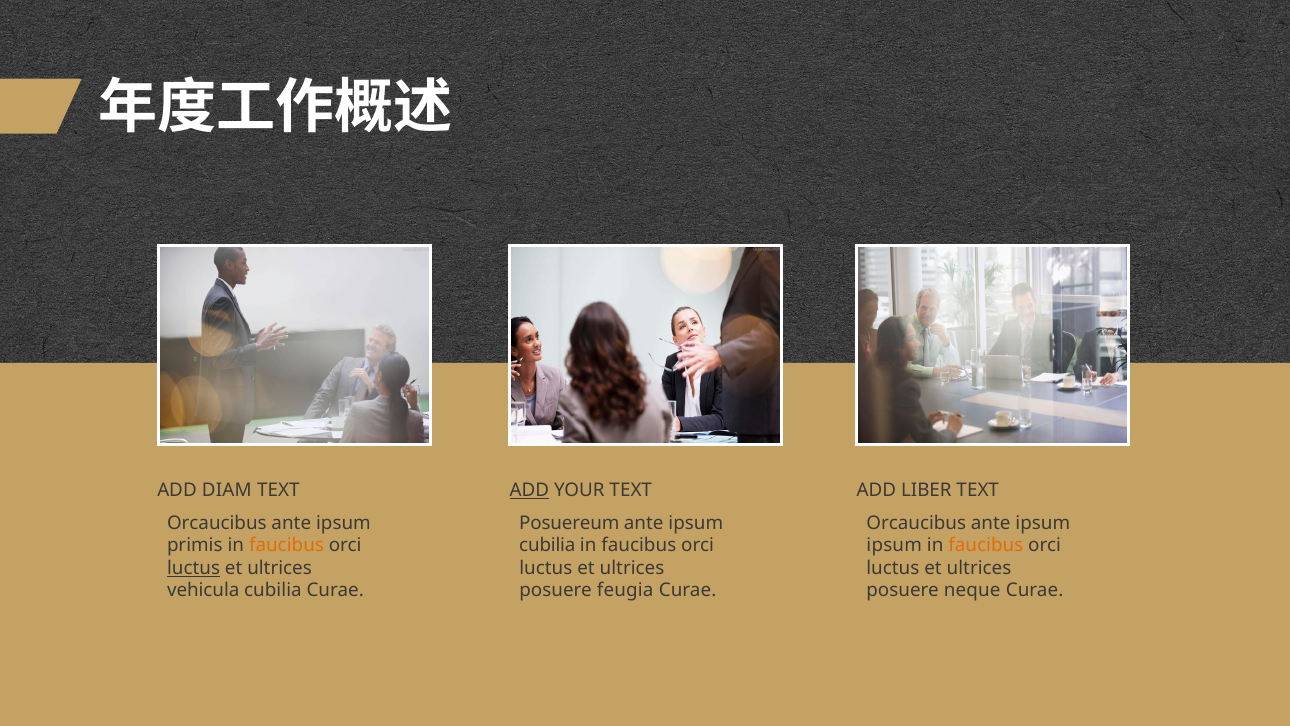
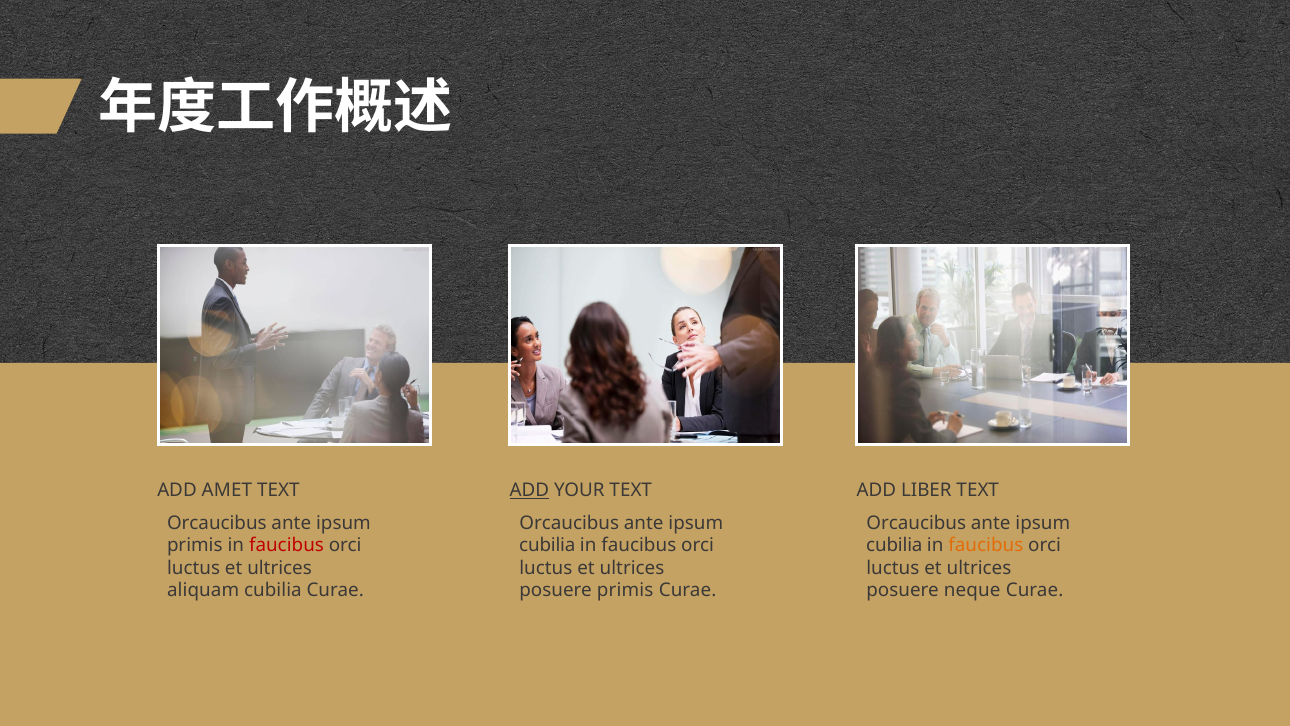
DIAM: DIAM -> AMET (227, 490)
Posuereum: Posuereum -> Orcaucibus (569, 523)
faucibus colour: orange -> red (286, 545)
ipsum: ipsum -> cubilia (894, 545)
luctus underline: present -> none (194, 568)
vehicula: vehicula -> aliquam (203, 590)
posuere feugia: feugia -> primis (625, 590)
